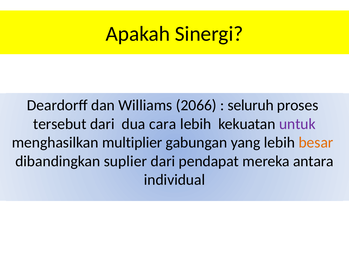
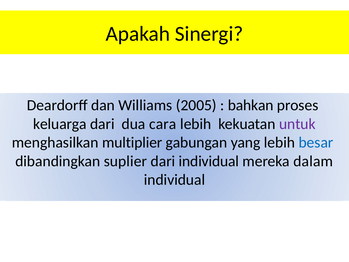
2066: 2066 -> 2005 (196, 105)
seluruh: seluruh -> bahkan (251, 105)
tersebut: tersebut -> keluarga (60, 124)
besar colour: orange -> blue (316, 142)
dari pendapat: pendapat -> individual (209, 161)
antara: antara -> dalam (313, 161)
